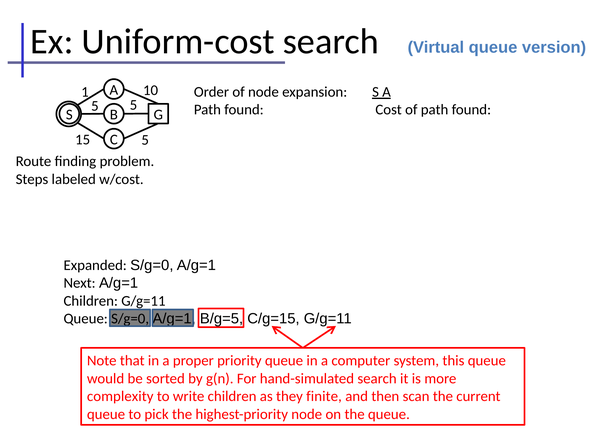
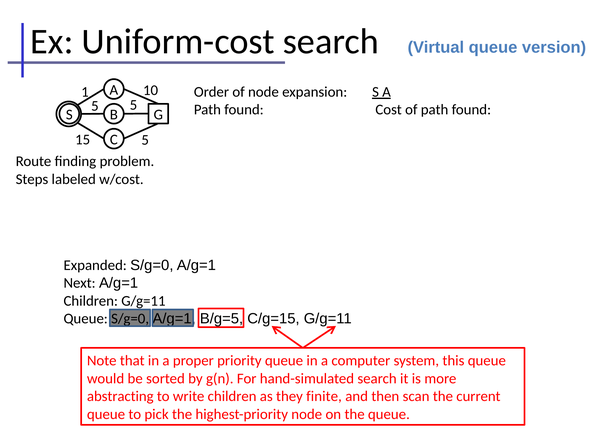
complexity: complexity -> abstracting (120, 397)
